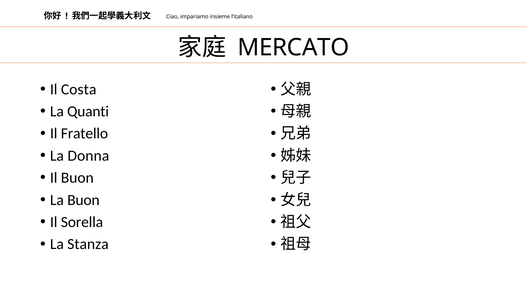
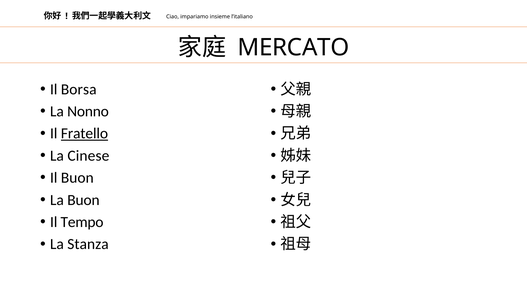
Costa: Costa -> Borsa (79, 89)
Quanti: Quanti -> Nonno (88, 111)
Fratello underline: none -> present (84, 133)
Donna: Donna -> Cinese (88, 155)
Sorella: Sorella -> Tempo (82, 222)
